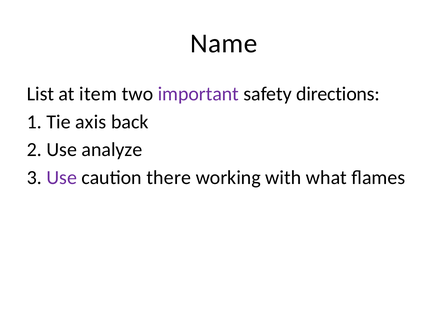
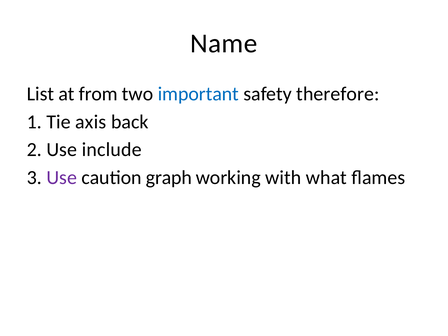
item: item -> from (98, 94)
important colour: purple -> blue (198, 94)
directions: directions -> therefore (338, 94)
analyze: analyze -> include (112, 150)
there: there -> graph (169, 178)
